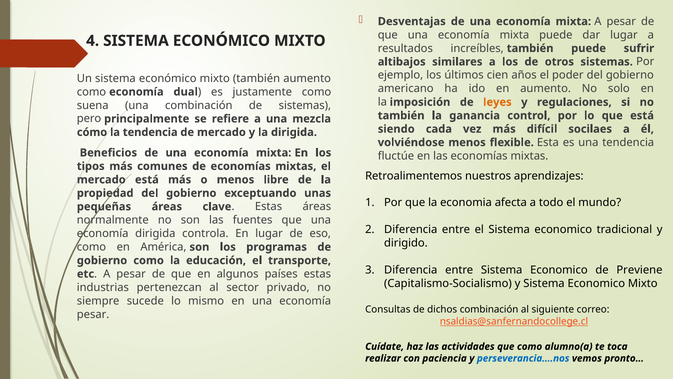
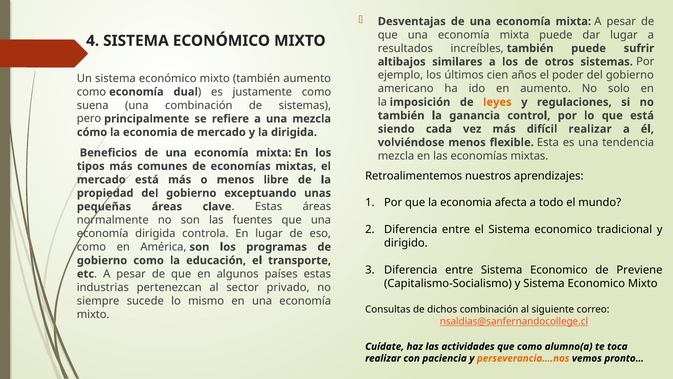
difícil socilaes: socilaes -> realizar (590, 129)
tendencia: tendencia -> economia (150, 132)
fluctúe: fluctúe -> mezcla (396, 156)
pesar: pesar -> mixto (93, 314)
perseverancia….nos colour: blue -> orange (523, 358)
